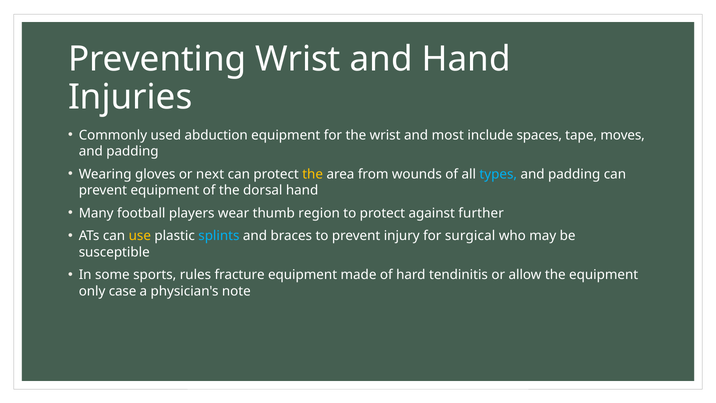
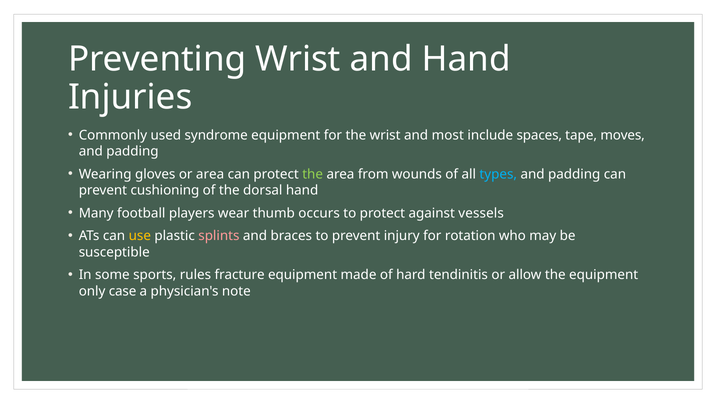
abduction: abduction -> syndrome (216, 135)
or next: next -> area (210, 174)
the colour: yellow -> light green (313, 174)
prevent equipment: equipment -> cushioning (165, 190)
region: region -> occurs (319, 213)
further: further -> vessels (481, 213)
splints colour: light blue -> pink (219, 236)
surgical: surgical -> rotation (470, 236)
